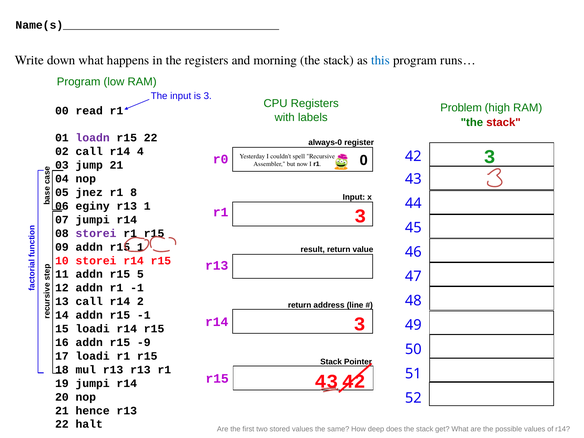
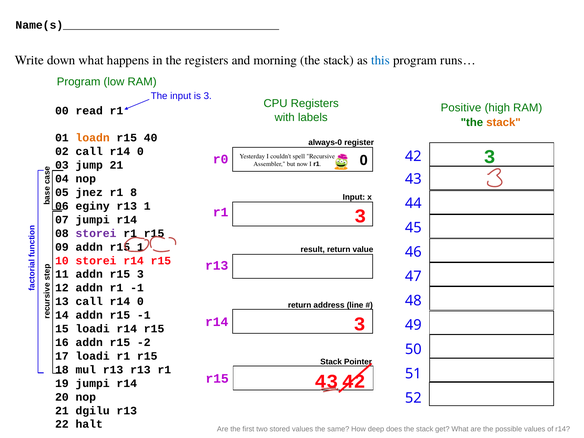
Problem: Problem -> Positive (461, 108)
stack colour: red -> orange (503, 122)
loadn colour: purple -> orange (93, 138)
r15 22: 22 -> 40 (151, 138)
02 call r14 4: 4 -> 0 (140, 152)
r15 5: 5 -> 3 (140, 274)
13 call r14 2: 2 -> 0 (140, 302)
-9: -9 -> -2 (144, 342)
hence: hence -> dgilu (93, 411)
